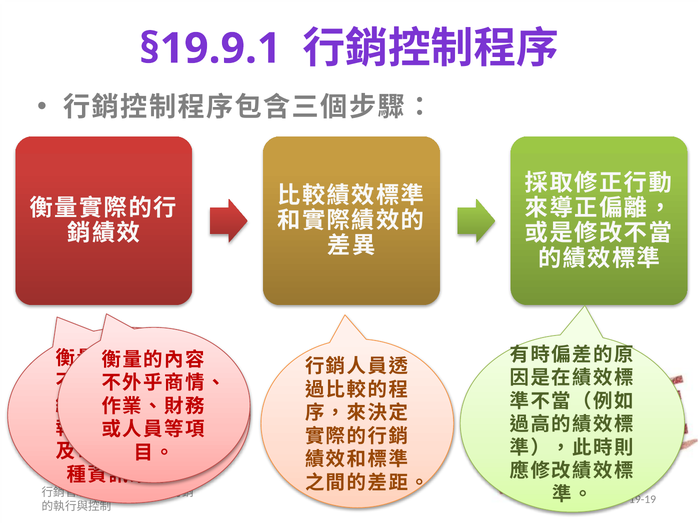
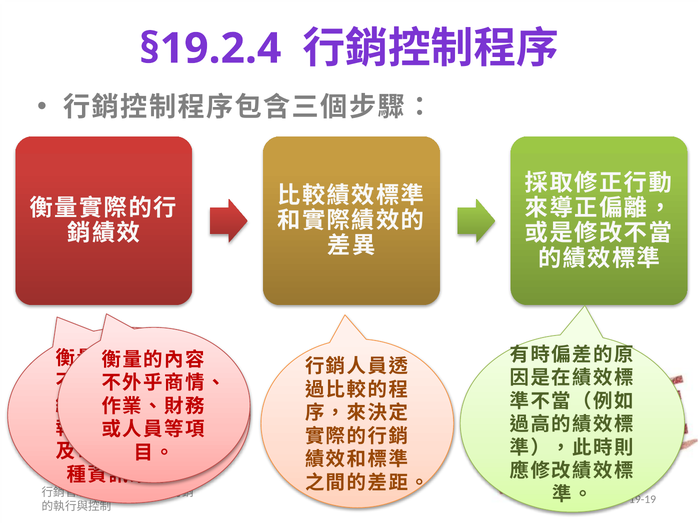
§19.9.1: §19.9.1 -> §19.2.4 (210, 49)
